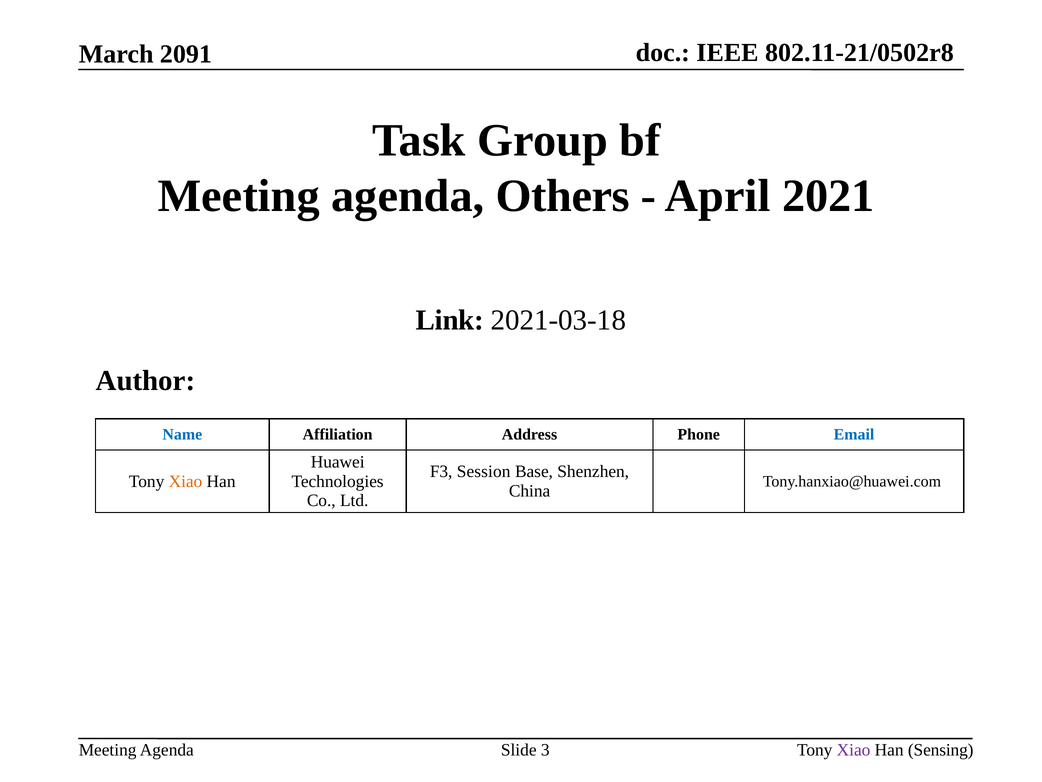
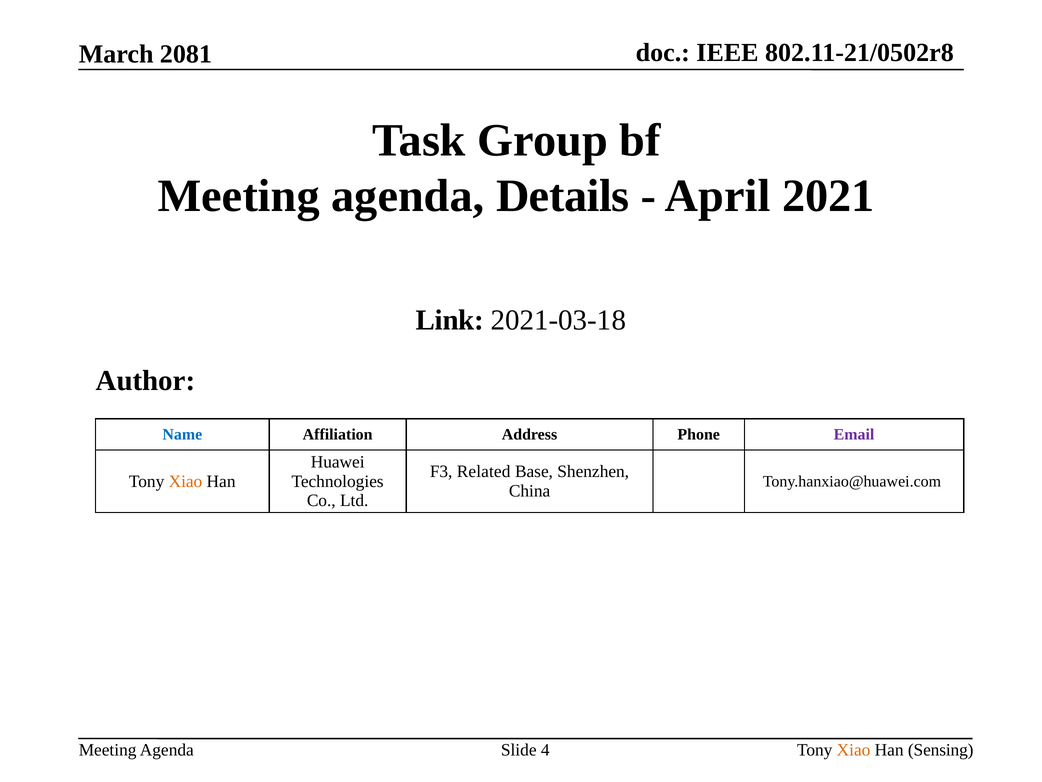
2091: 2091 -> 2081 (186, 54)
Others: Others -> Details (563, 196)
Email colour: blue -> purple (854, 434)
Session: Session -> Related (484, 471)
3: 3 -> 4 (545, 750)
Xiao colour: purple -> orange (854, 750)
